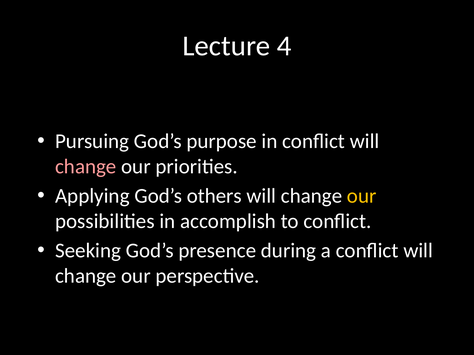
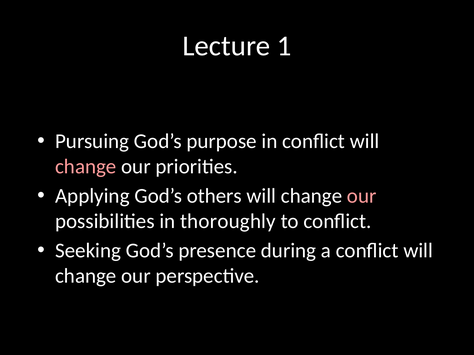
4: 4 -> 1 (284, 46)
our colour: yellow -> pink (362, 196)
accomplish: accomplish -> thoroughly (228, 222)
